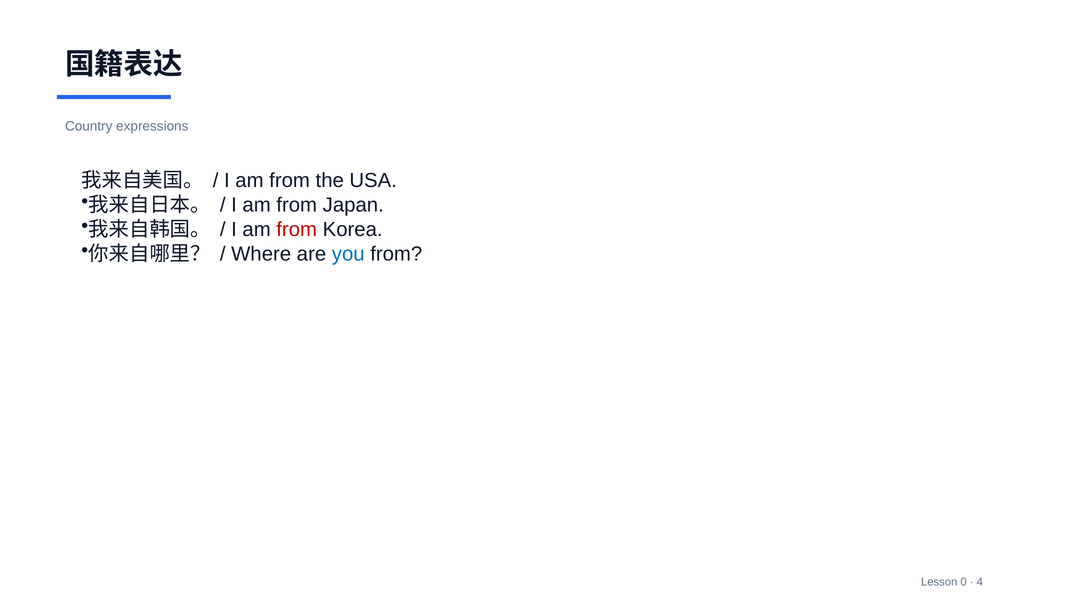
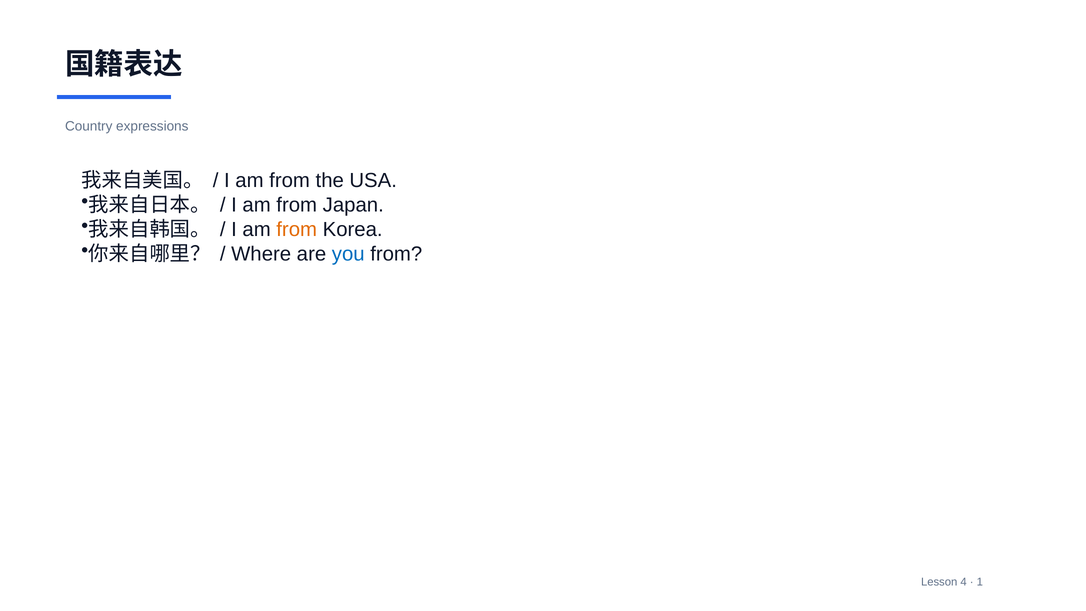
from colour: red -> orange (297, 229)
0: 0 -> 4 (964, 582)
4: 4 -> 1 (980, 582)
